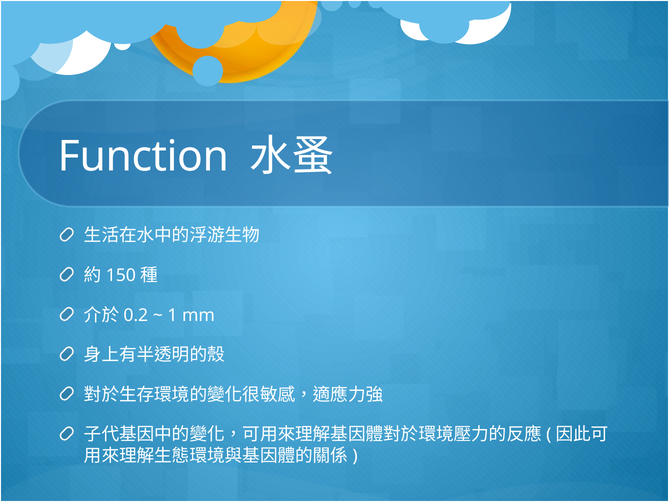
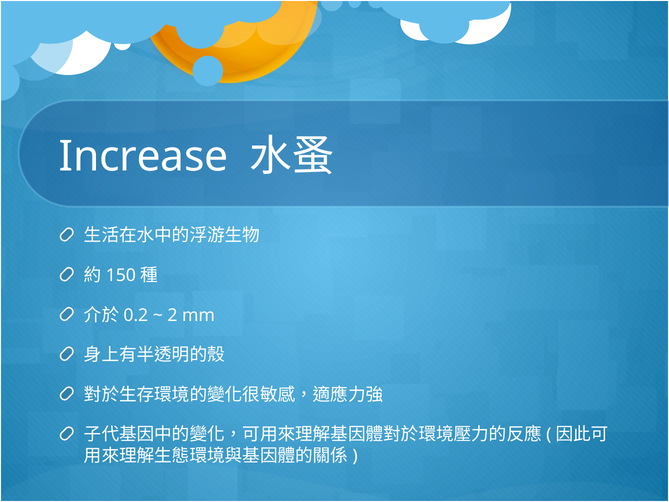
Function: Function -> Increase (144, 157)
1: 1 -> 2 (172, 315)
